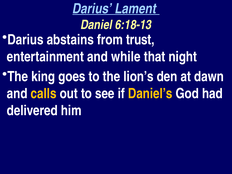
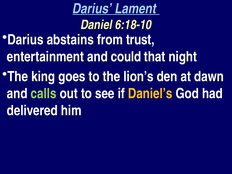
6:18-13: 6:18-13 -> 6:18-10 (133, 25)
while: while -> could (126, 57)
calls colour: yellow -> light green (44, 94)
